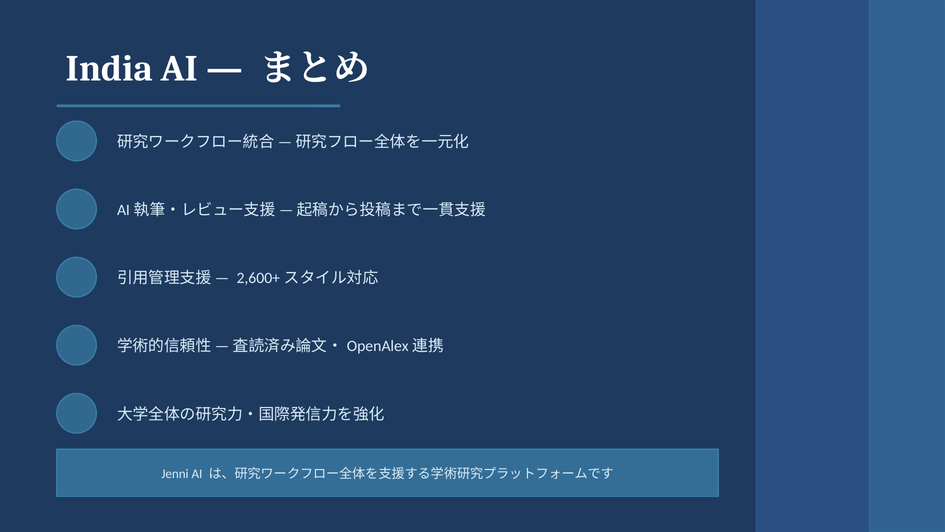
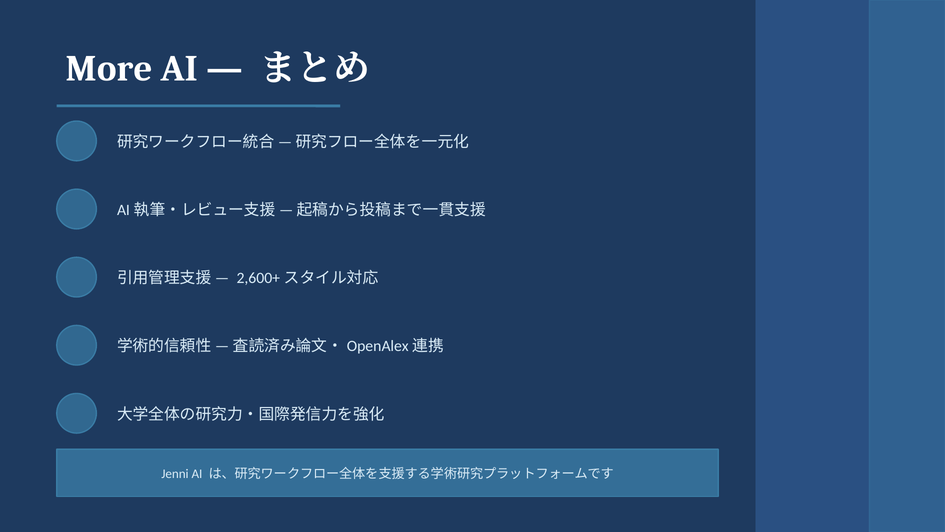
India: India -> More (109, 69)
